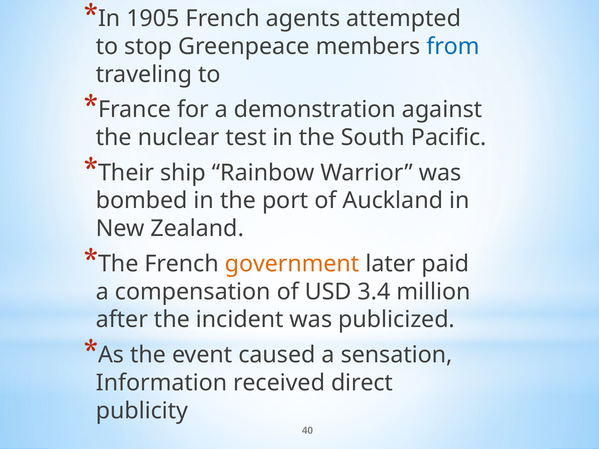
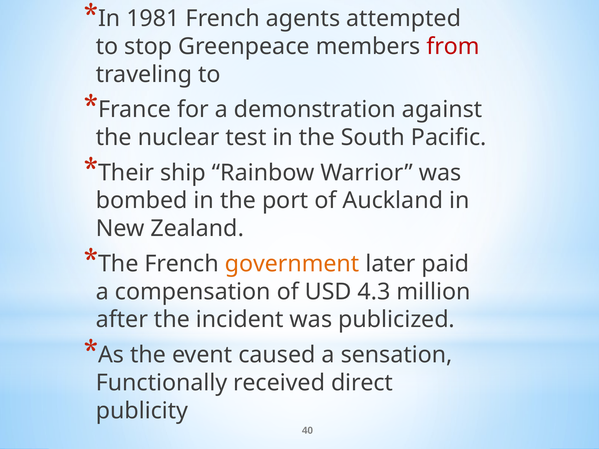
1905: 1905 -> 1981 (153, 19)
from colour: blue -> red (453, 47)
3.4: 3.4 -> 4.3 (374, 292)
Information: Information -> Functionally (162, 383)
